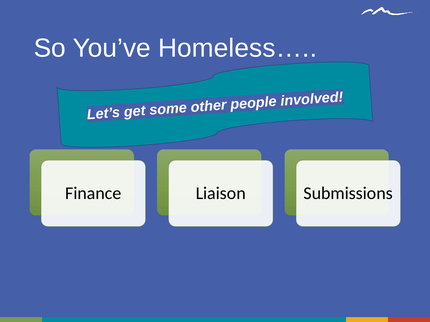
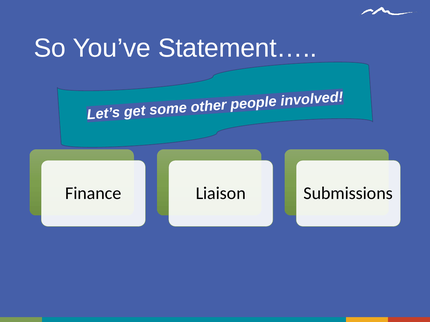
Homeless…: Homeless… -> Statement… (238, 48)
